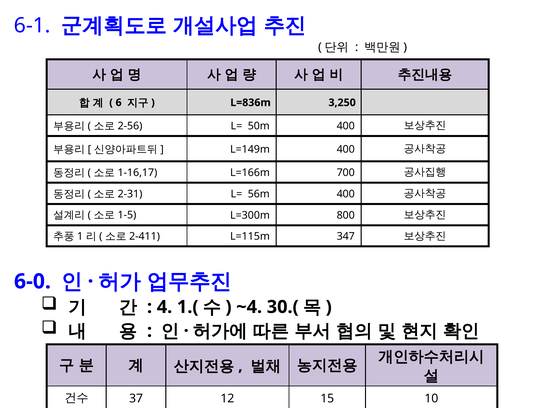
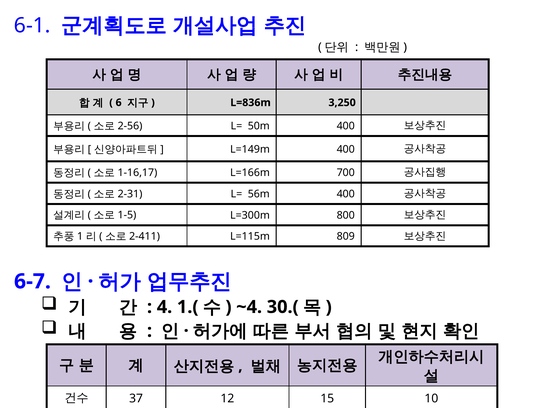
347: 347 -> 809 (346, 236)
6-0: 6-0 -> 6-7 (32, 281)
